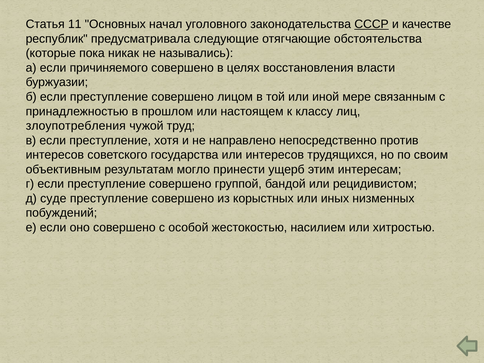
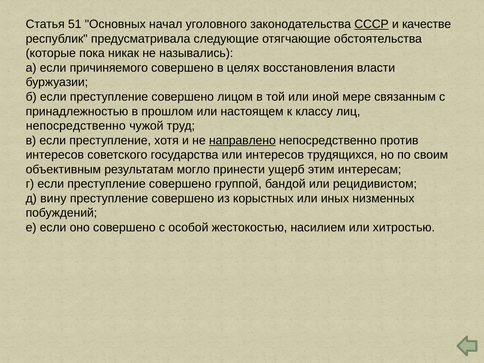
11: 11 -> 51 (75, 24)
злоупотребления: злоупотребления -> непосредственно (76, 126)
направлено underline: none -> present (242, 140)
суде: суде -> вину (53, 198)
